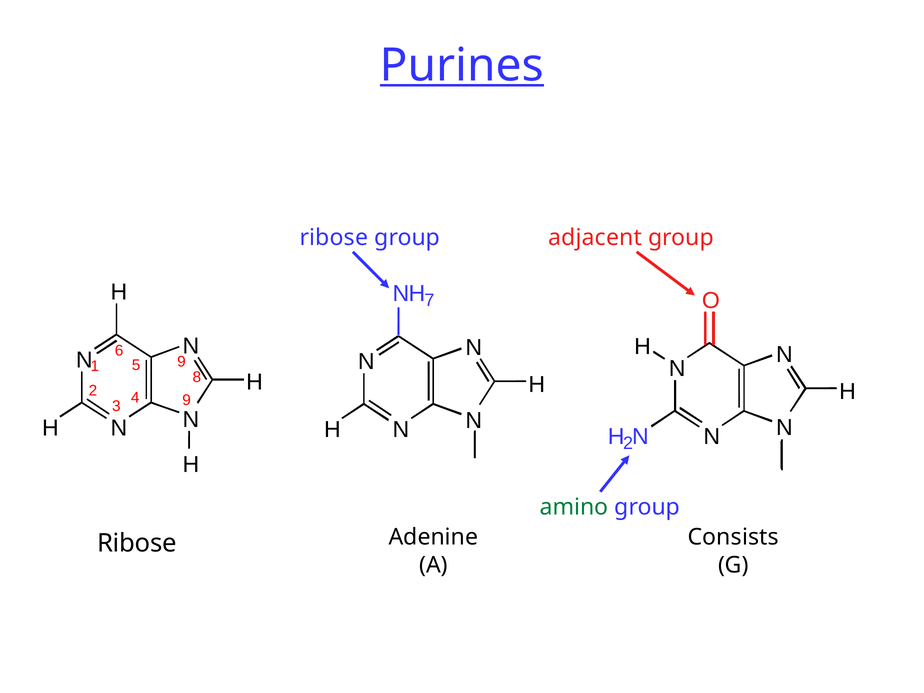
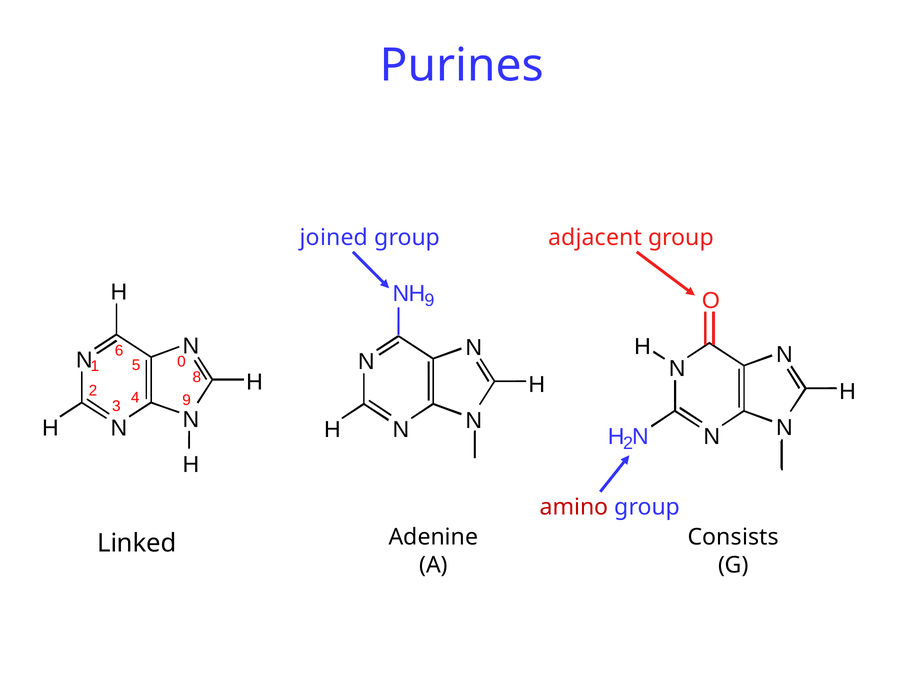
Purines underline: present -> none (462, 65)
ribose: ribose -> joined (334, 238)
7: 7 -> 9 (429, 300)
5 9: 9 -> 0 (181, 362)
amino colour: green -> red (574, 507)
Ribose: Ribose -> Linked (137, 543)
